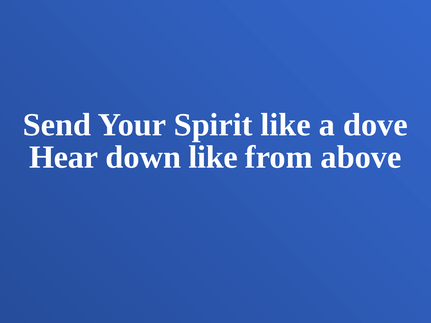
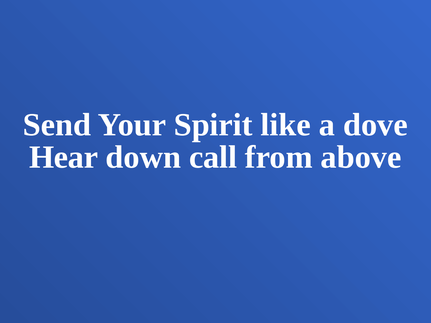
down like: like -> call (213, 157)
